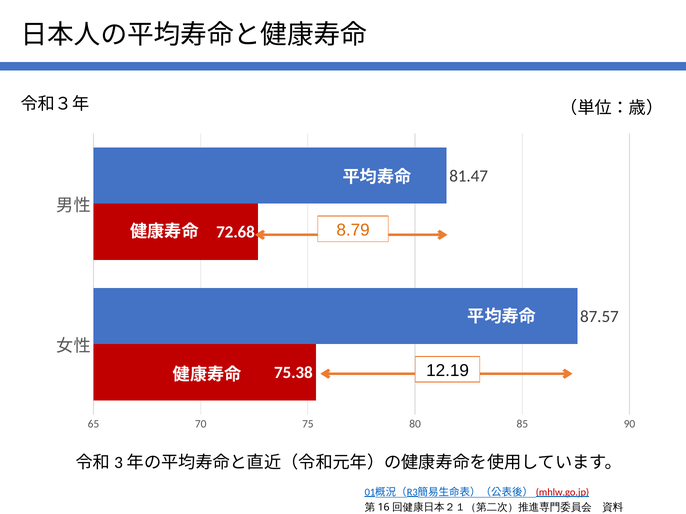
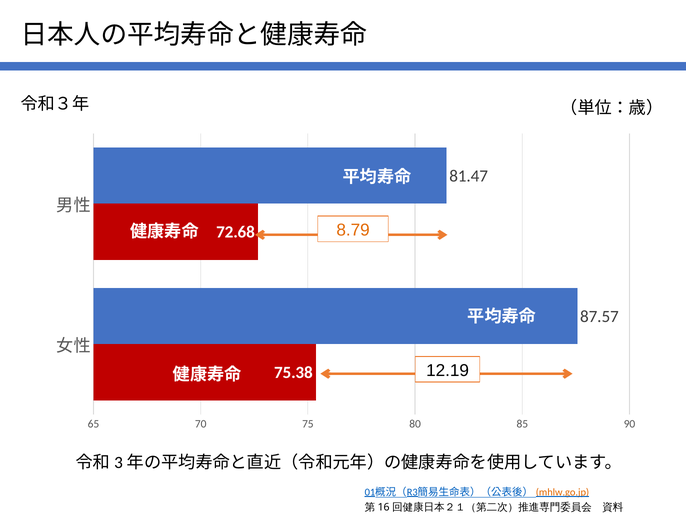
mhlw.go.jp colour: red -> orange (562, 493)
